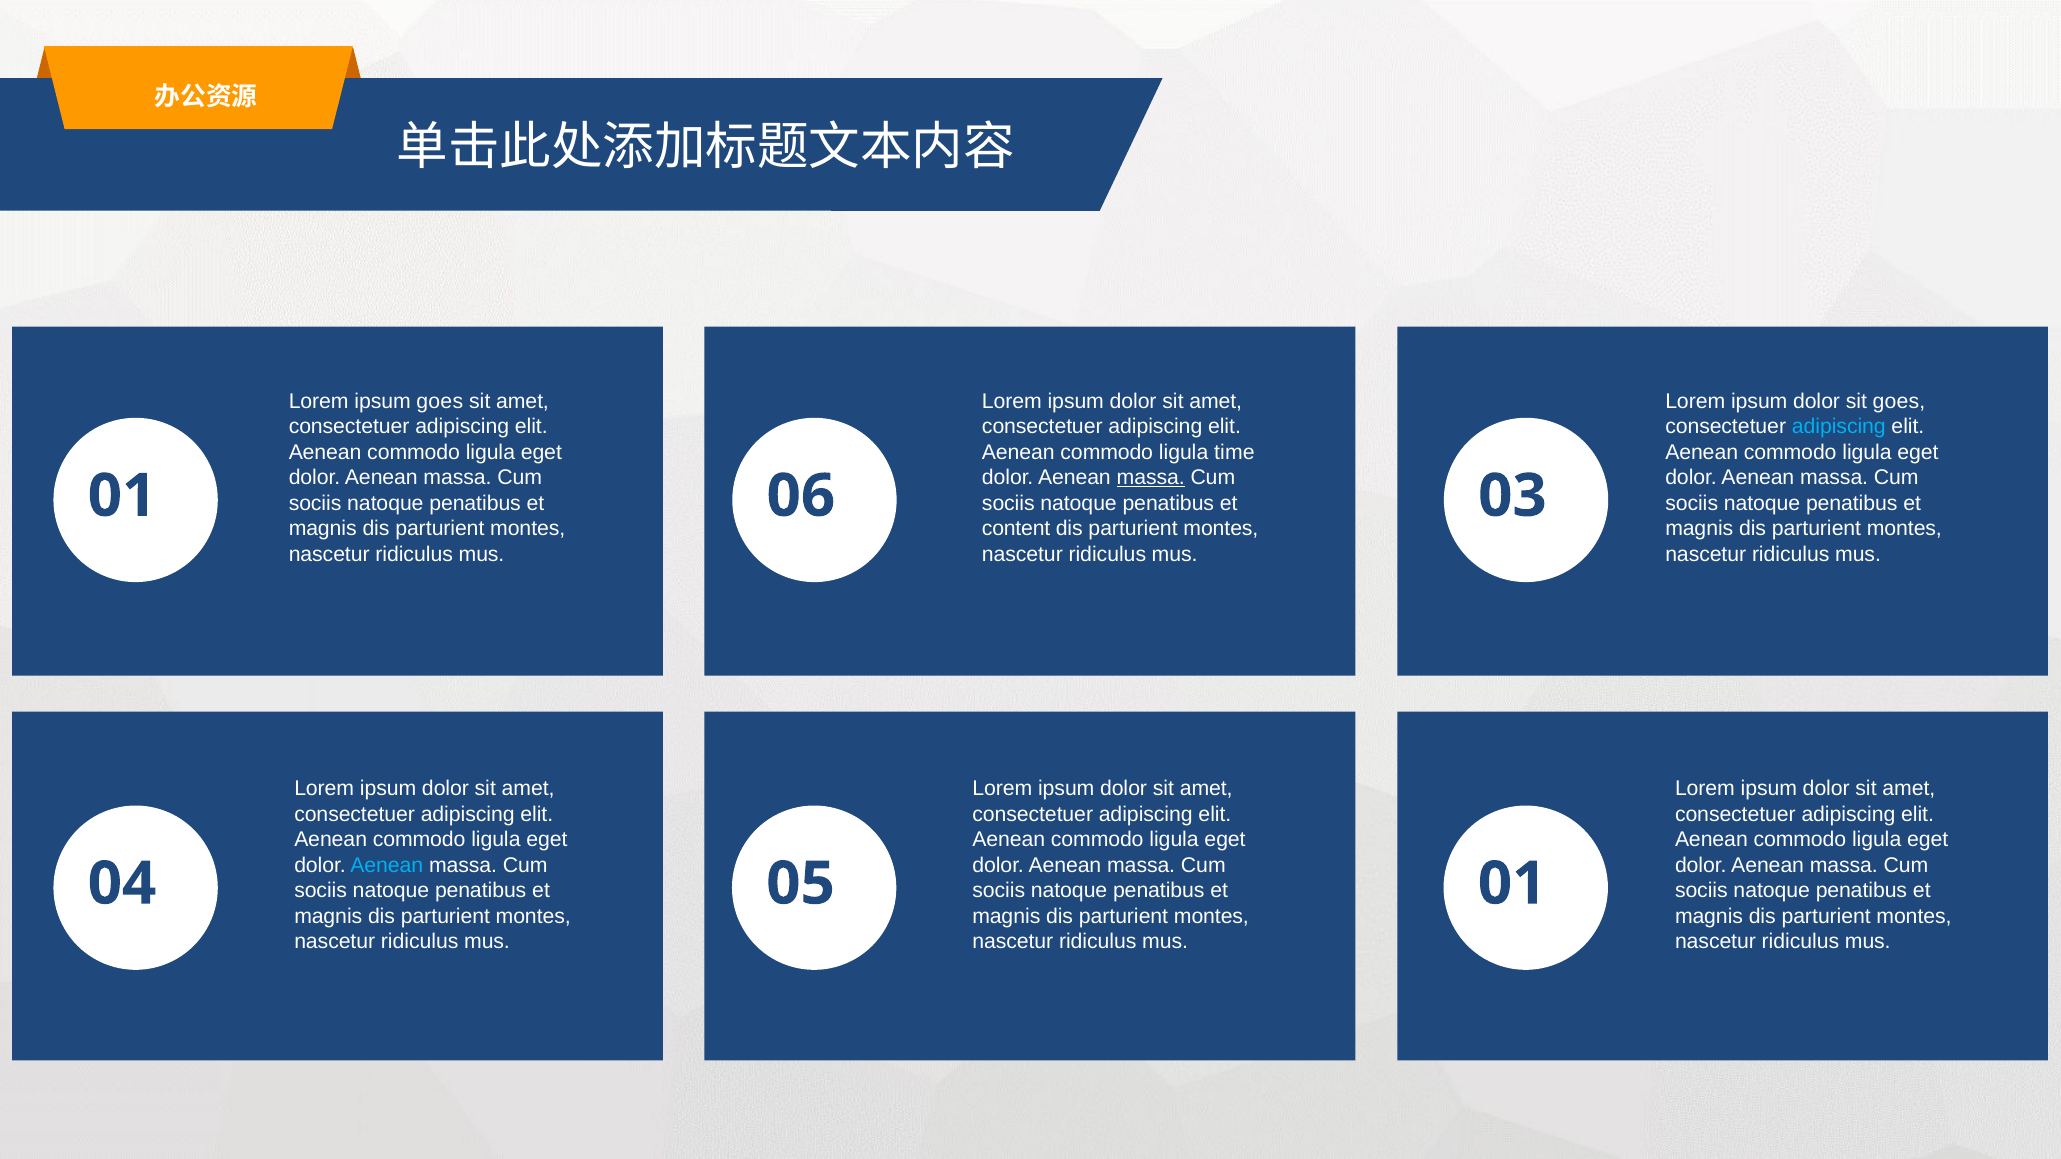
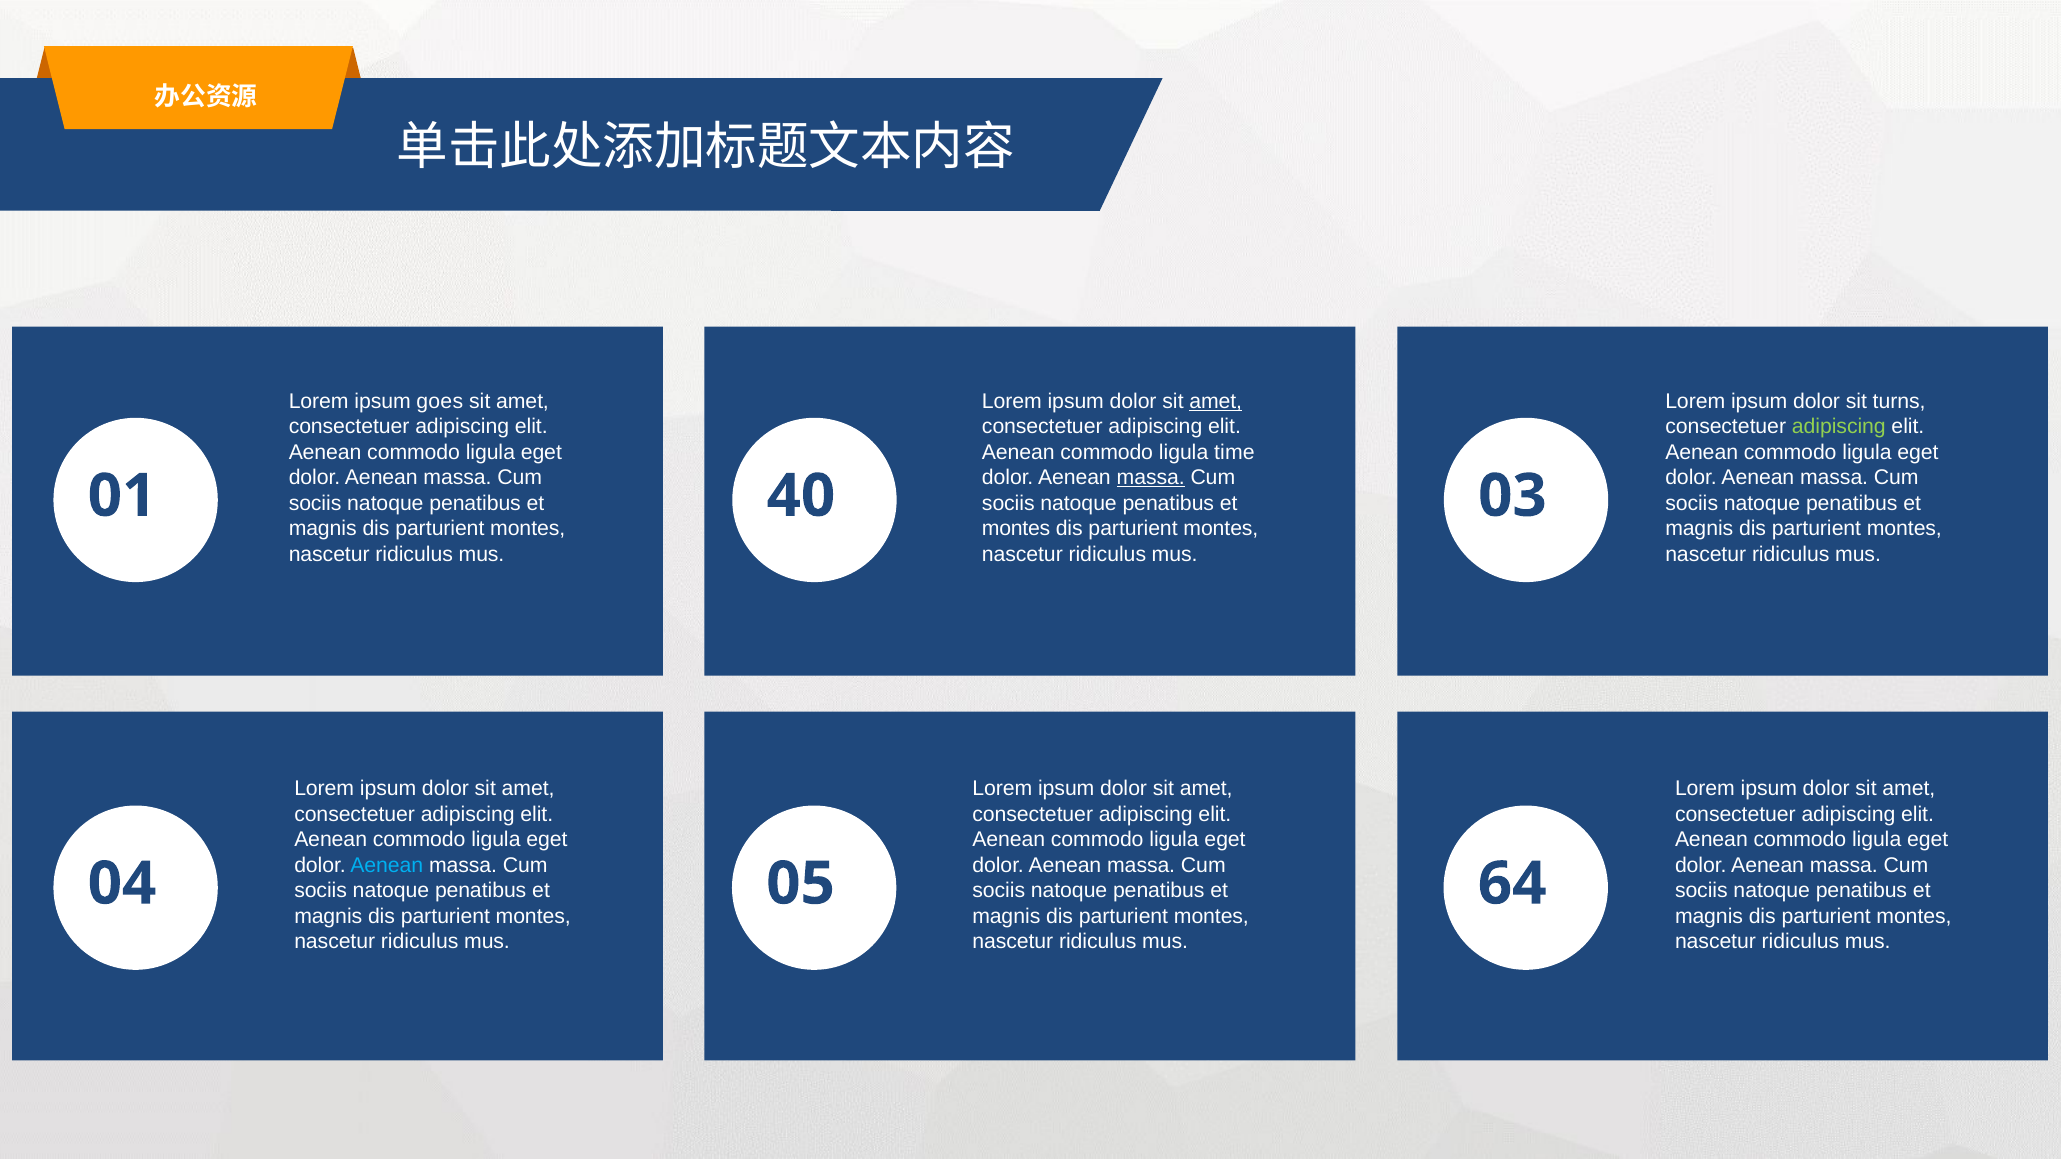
amet underline: none -> present (1216, 401)
sit goes: goes -> turns (1899, 401)
adipiscing colour: light blue -> light green (1839, 427)
06: 06 -> 40 (801, 496)
content: content -> montes (1016, 529)
04 01: 01 -> 64 (1512, 884)
